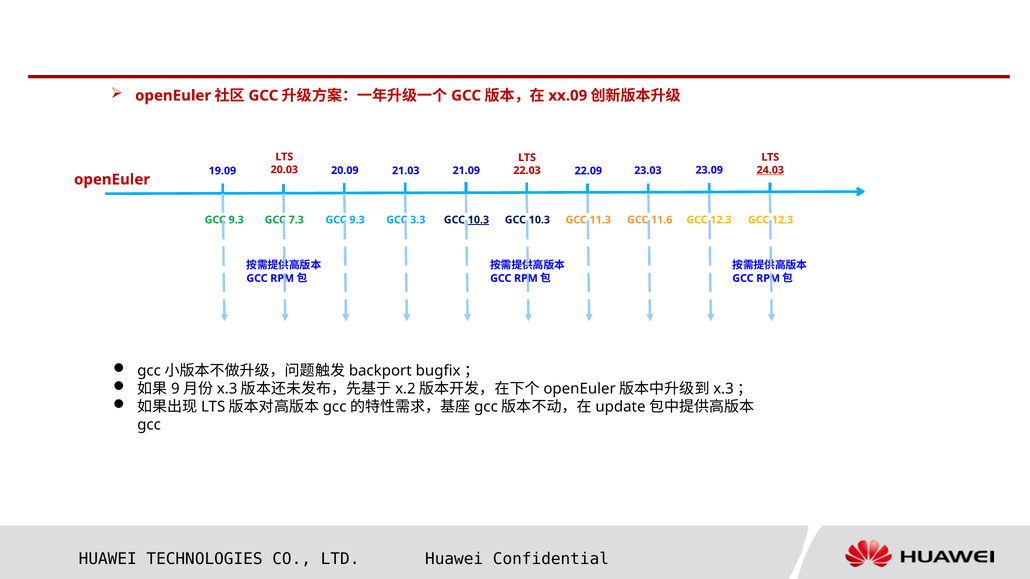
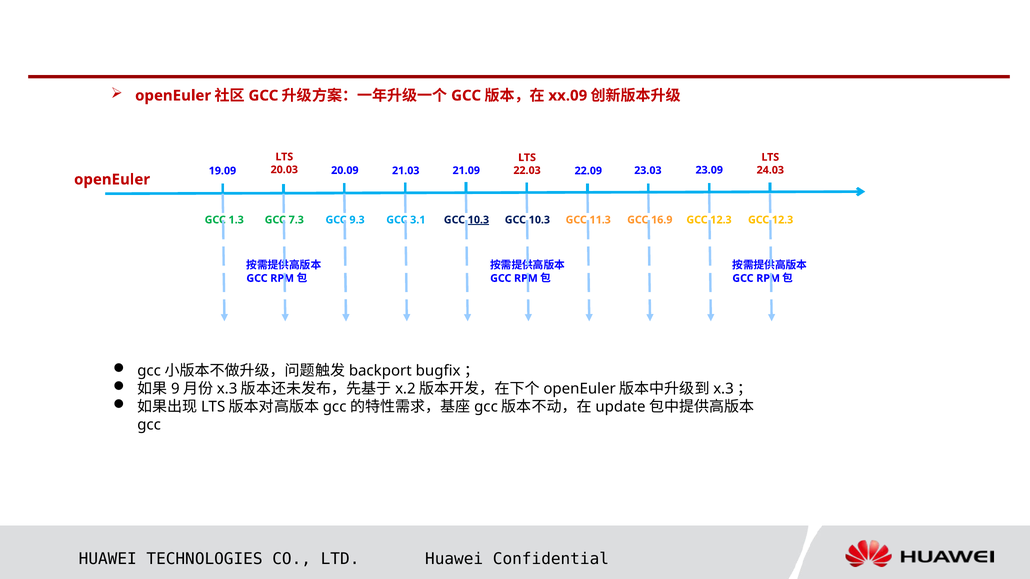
24.03 underline: present -> none (770, 170)
9.3: 9.3 -> 1.3 (236, 220)
3.3: 3.3 -> 3.1 (418, 220)
11.6: 11.6 -> 16.9 (662, 220)
